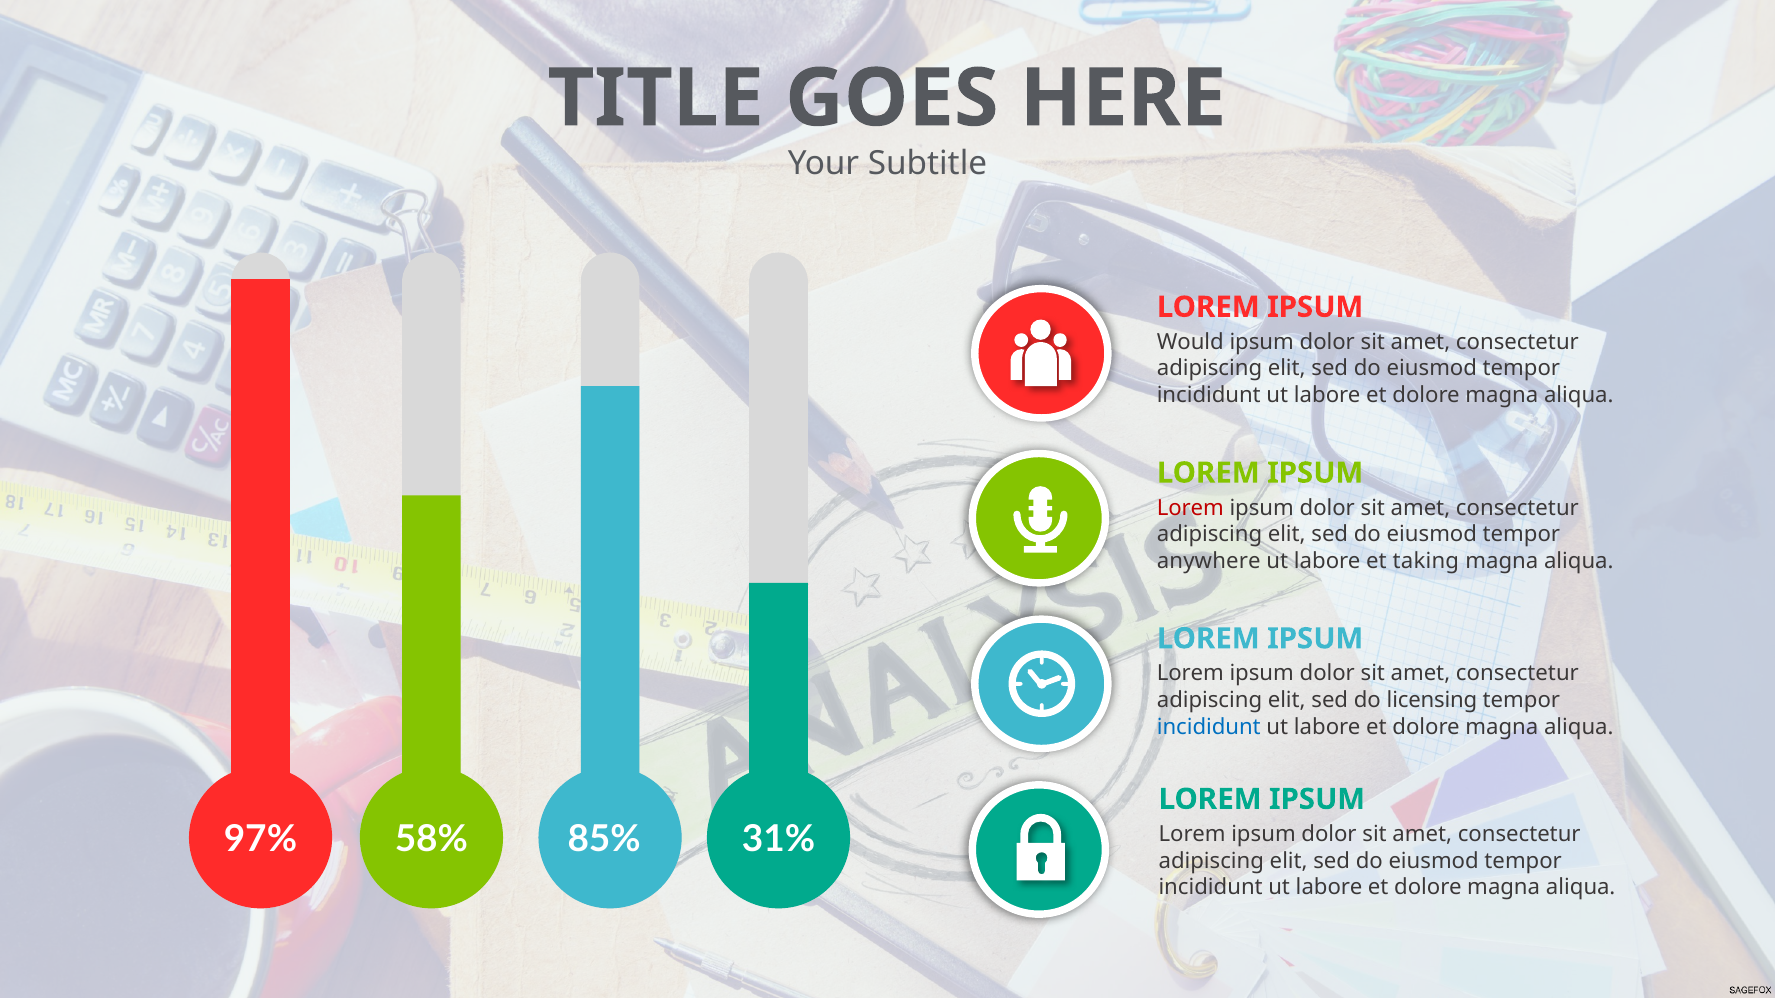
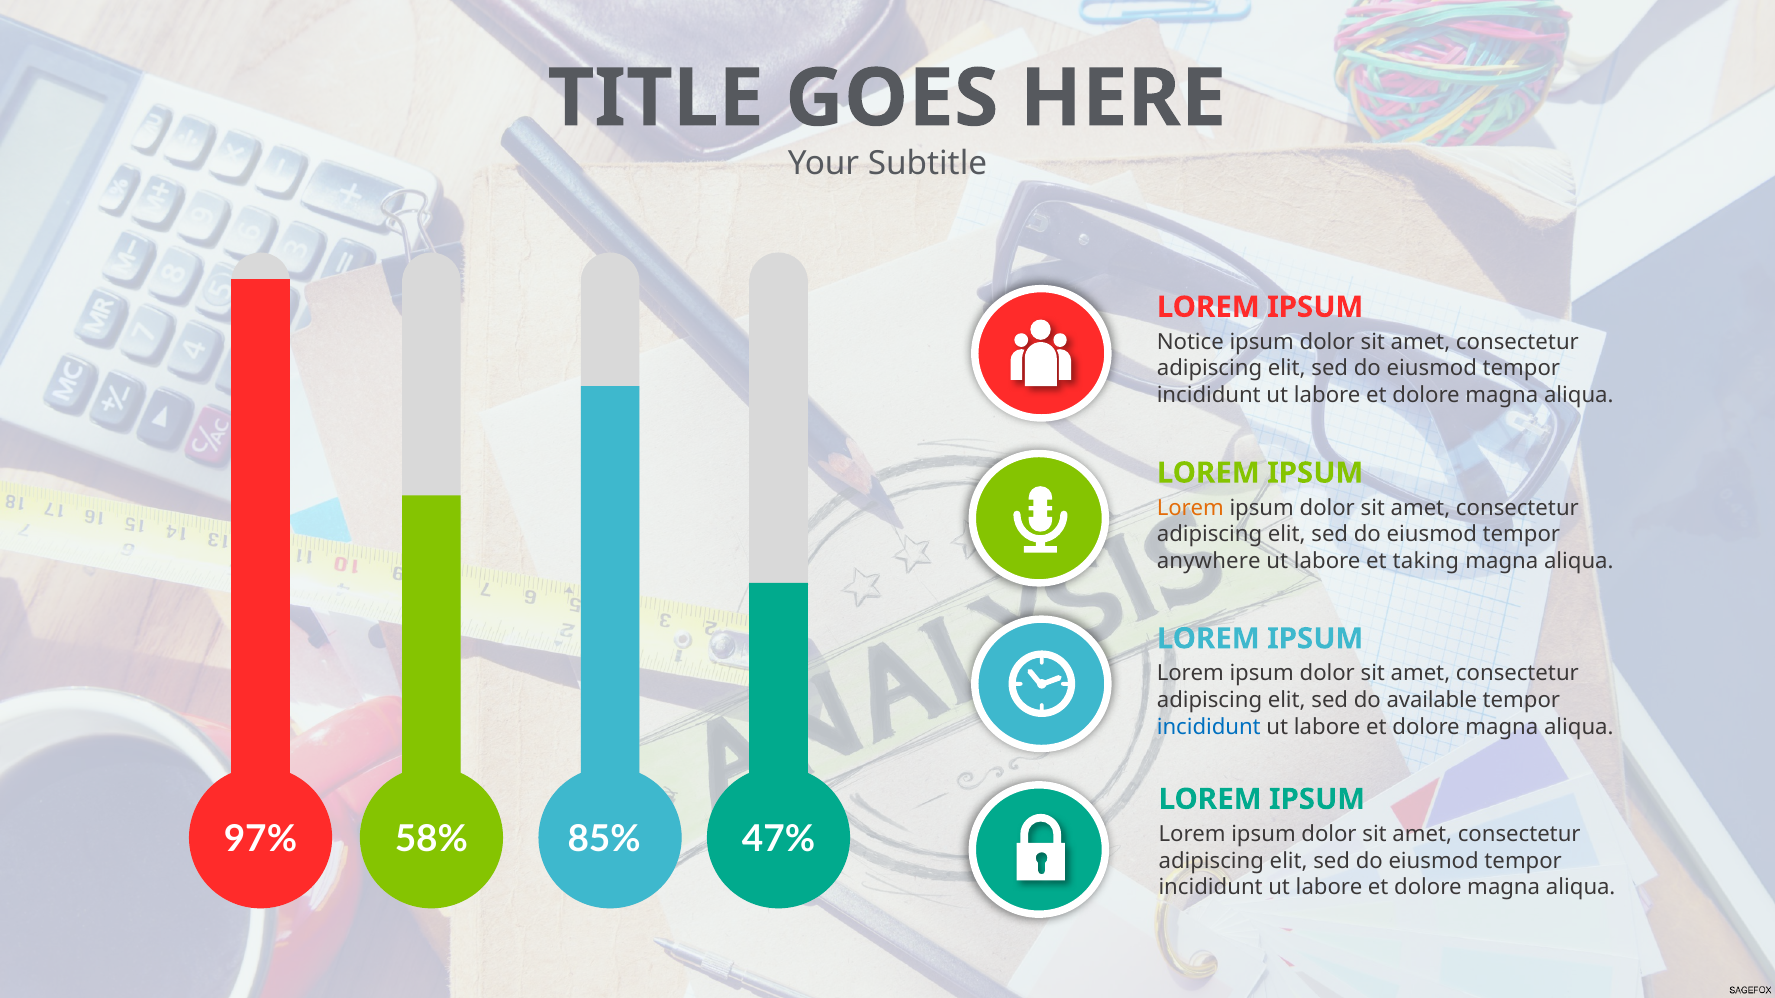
Would: Would -> Notice (1190, 342)
Lorem colour: red -> orange (1190, 508)
licensing: licensing -> available (1432, 700)
31%: 31% -> 47% (779, 840)
